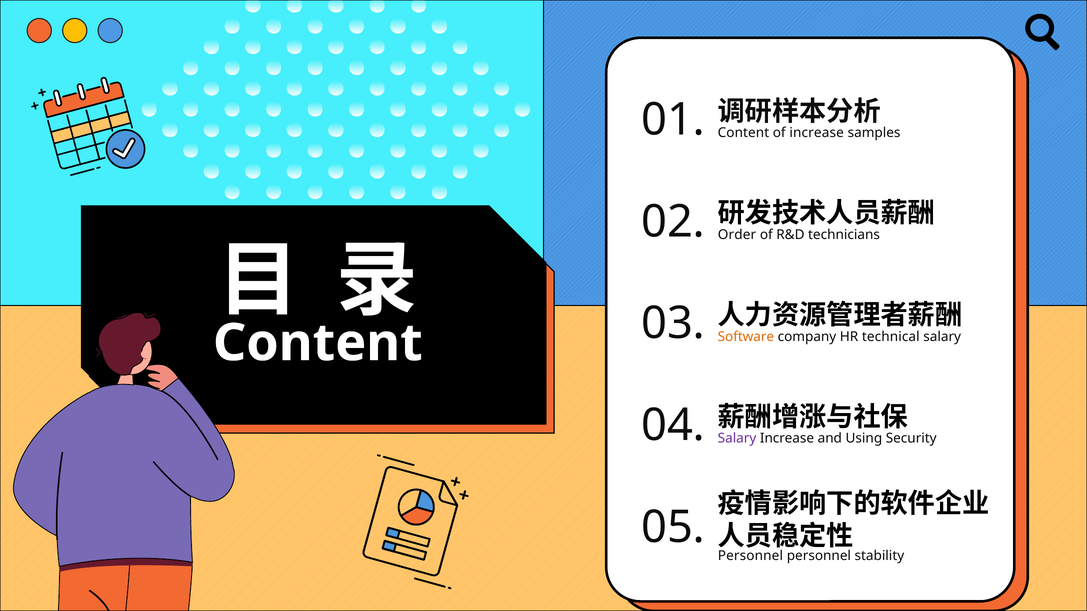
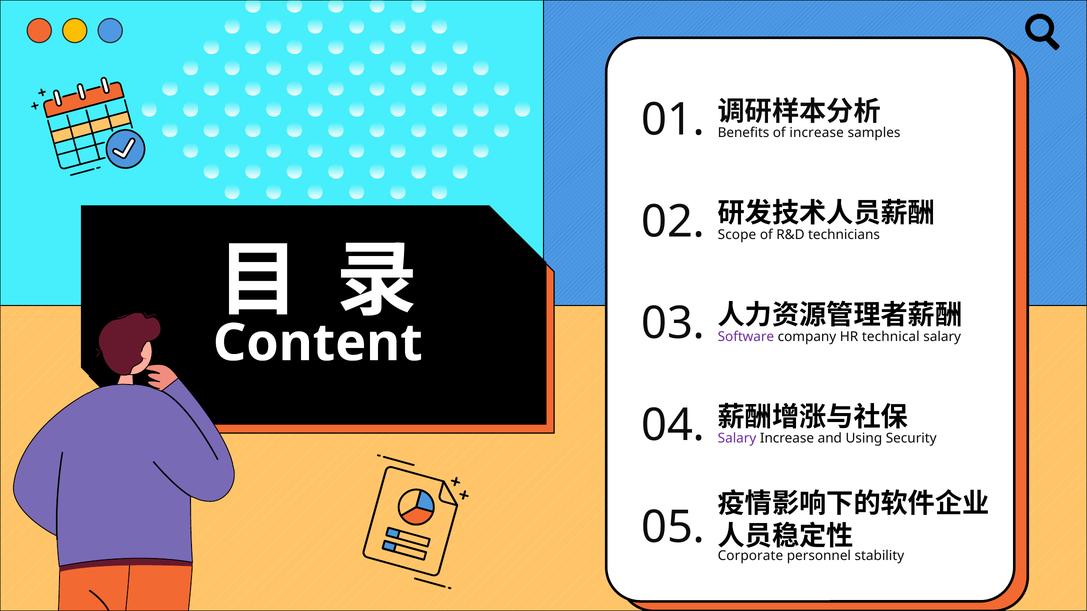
Content: Content -> Benefits (744, 133)
Order: Order -> Scope (737, 235)
Software colour: orange -> purple (746, 337)
Personnel: Personnel -> Corporate (750, 556)
